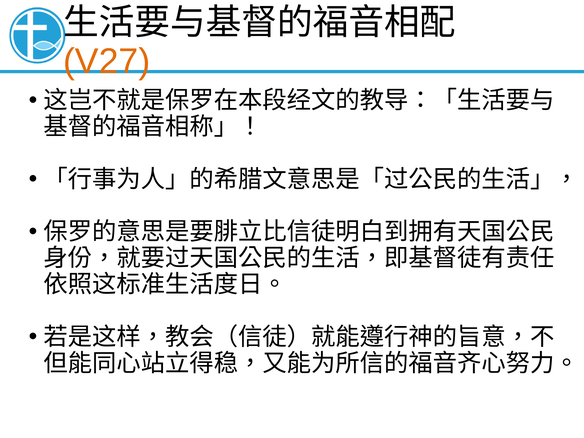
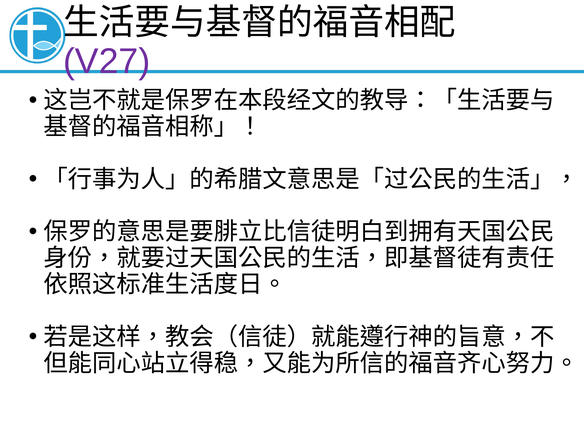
V27 colour: orange -> purple (107, 61)
